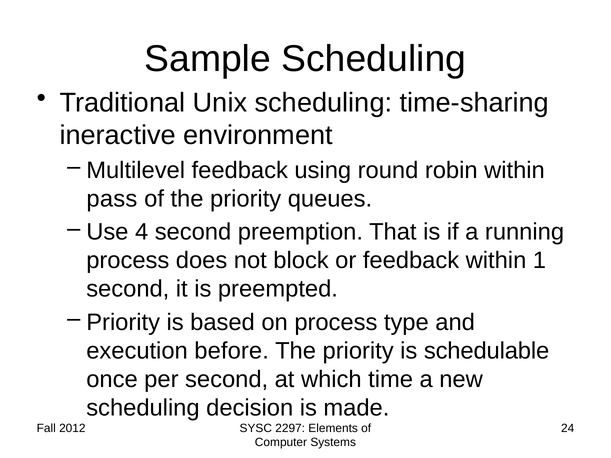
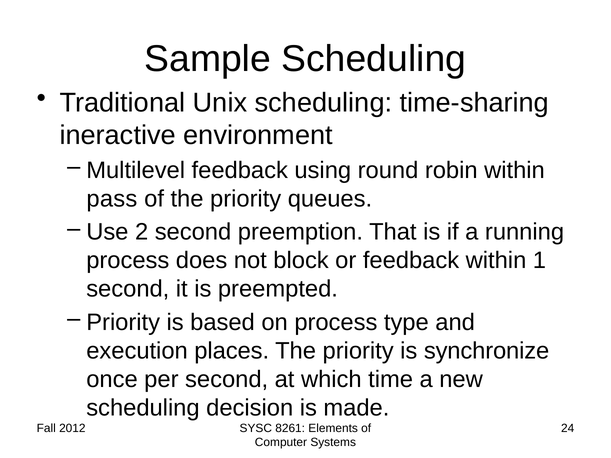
4: 4 -> 2 (142, 232)
before: before -> places (232, 351)
schedulable: schedulable -> synchronize (487, 351)
2297: 2297 -> 8261 (290, 428)
